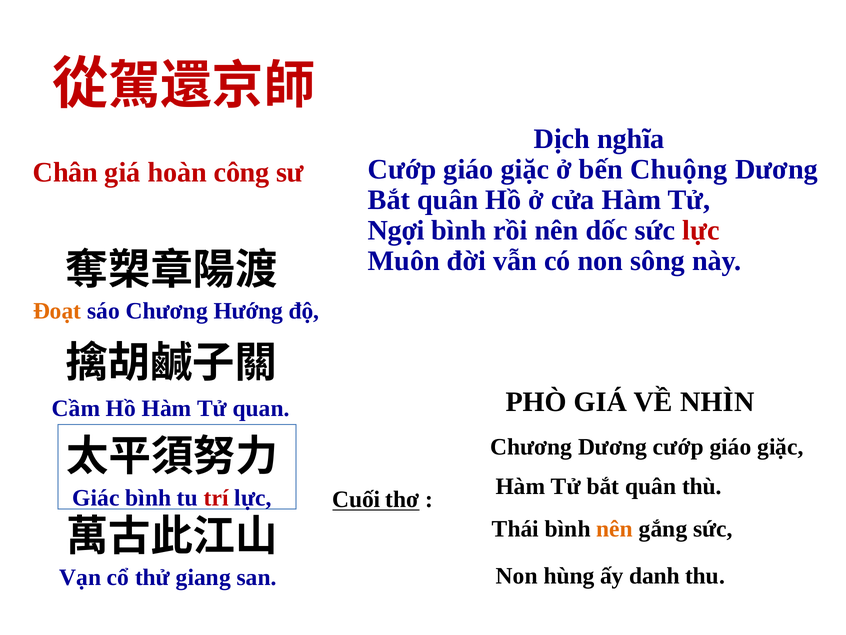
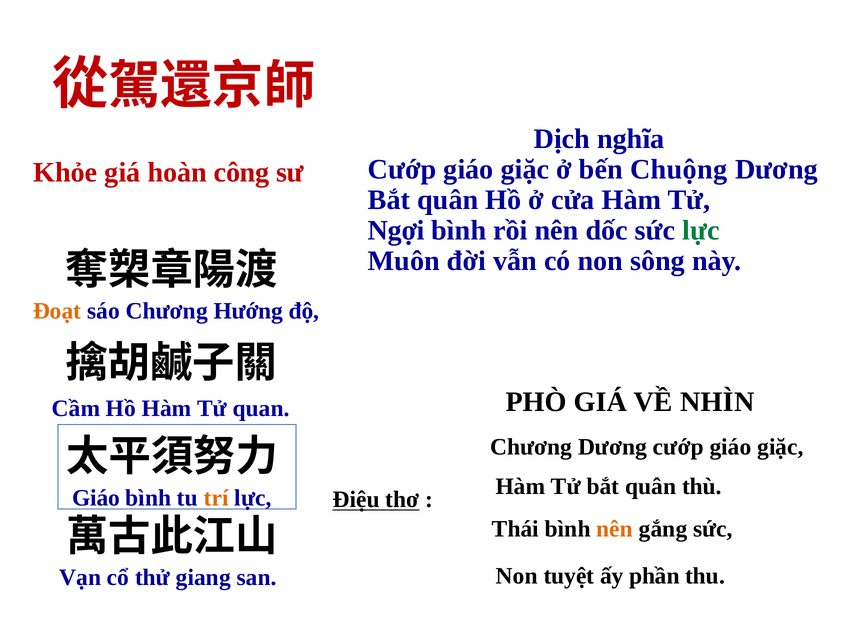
Chân: Chân -> Khỏe (65, 172)
lực colour: red -> green (701, 230)
Giác: Giác -> Giáo (96, 497)
trí colour: red -> orange (216, 497)
Cuối: Cuối -> Điệu (356, 499)
hùng: hùng -> tuyệt (569, 575)
danh: danh -> phần (654, 575)
